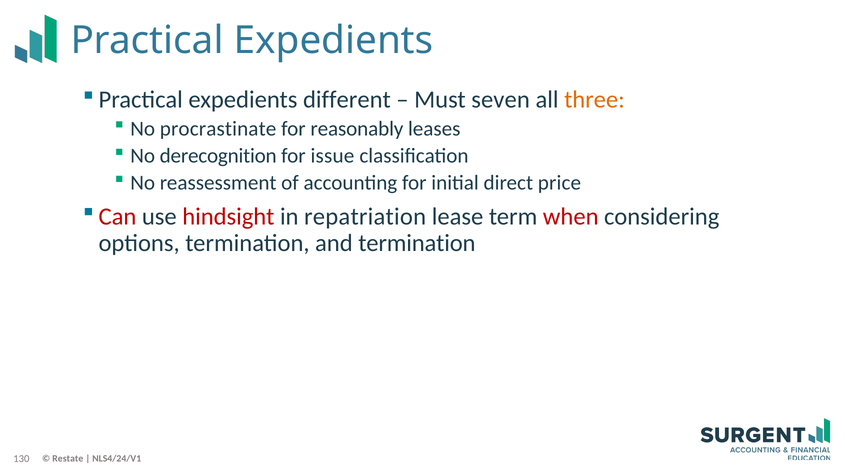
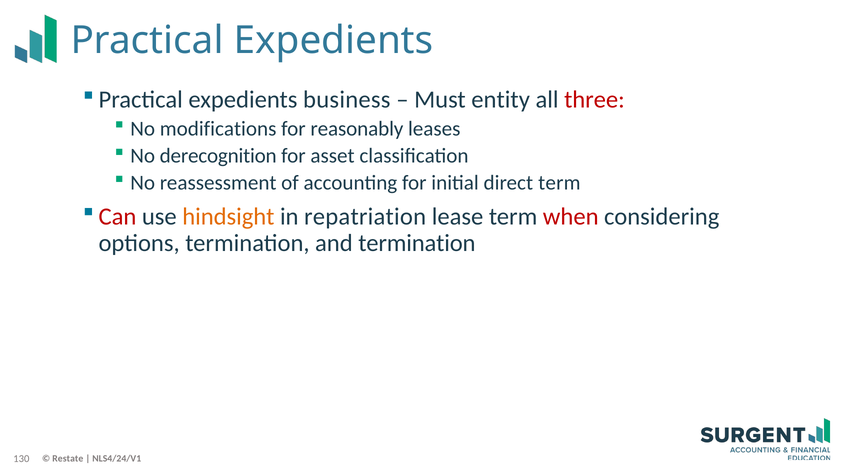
different: different -> business (347, 100)
seven: seven -> entity (501, 100)
three colour: orange -> red (594, 100)
procrastinate: procrastinate -> modifications (218, 129)
issue: issue -> asset (333, 156)
direct price: price -> term (559, 183)
hindsight colour: red -> orange (228, 217)
